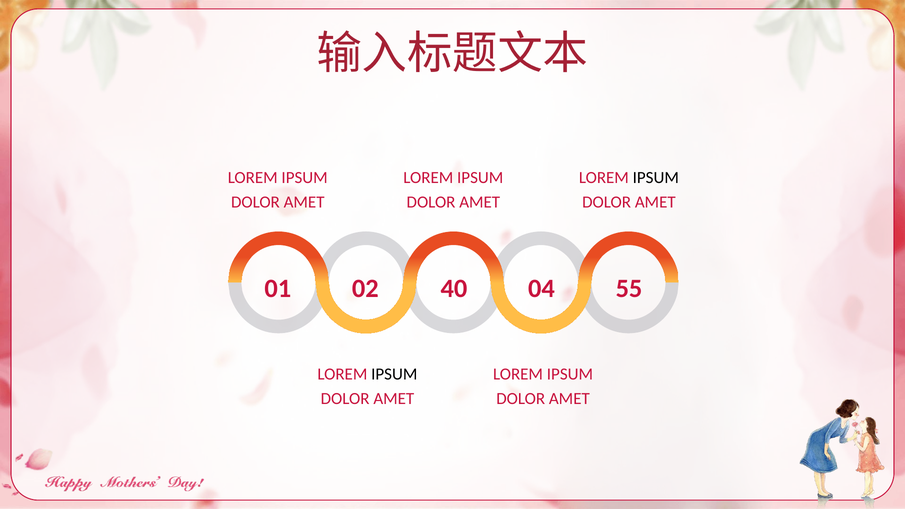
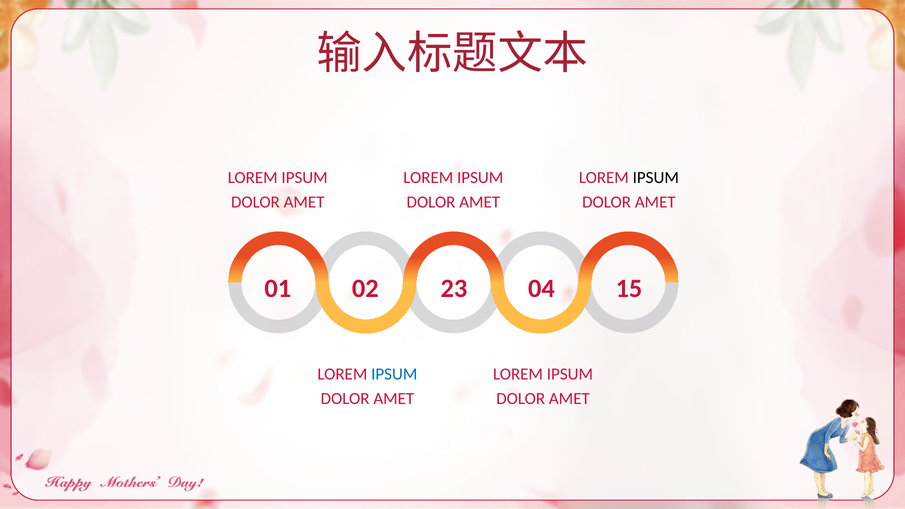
40: 40 -> 23 (454, 289)
55: 55 -> 15 (629, 289)
IPSUM colour: black -> blue (394, 374)
